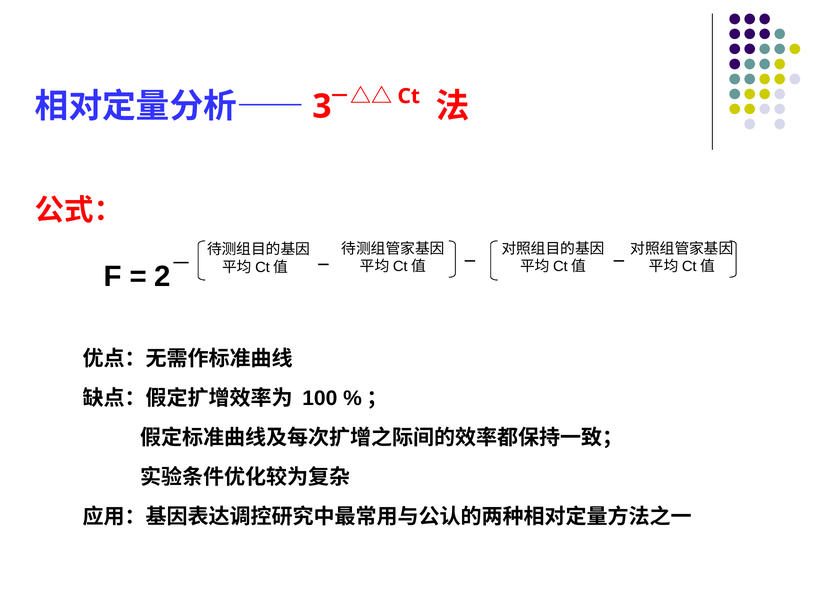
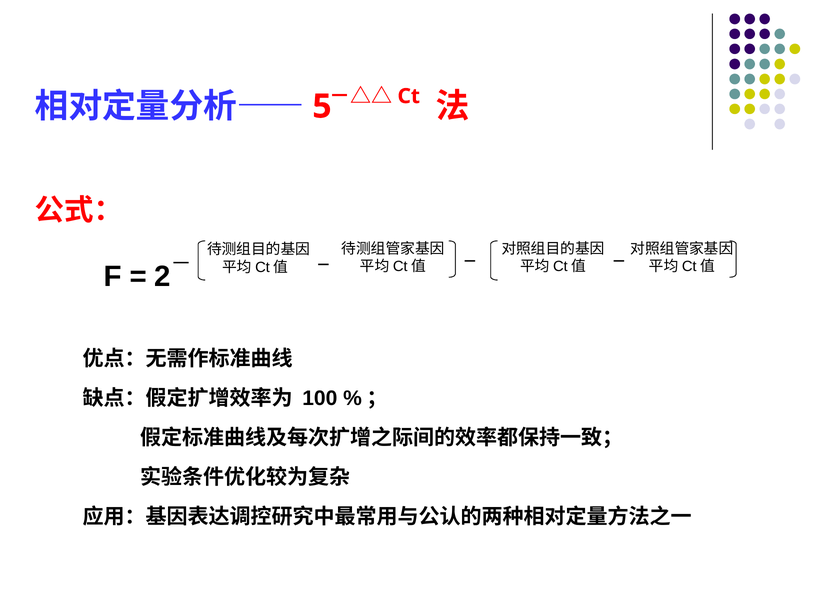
3: 3 -> 5 (322, 107)
